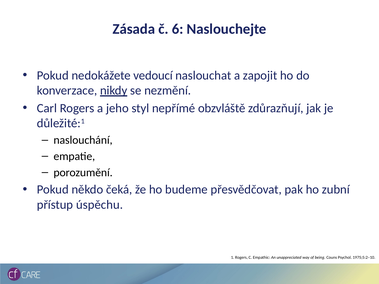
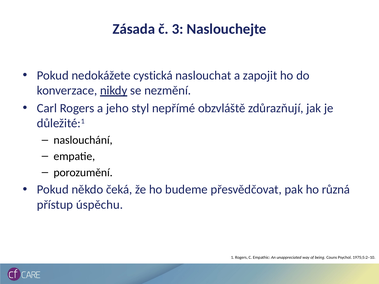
6: 6 -> 3 (178, 29)
vedoucí: vedoucí -> cystická (153, 75)
zubní: zubní -> různá (336, 190)
